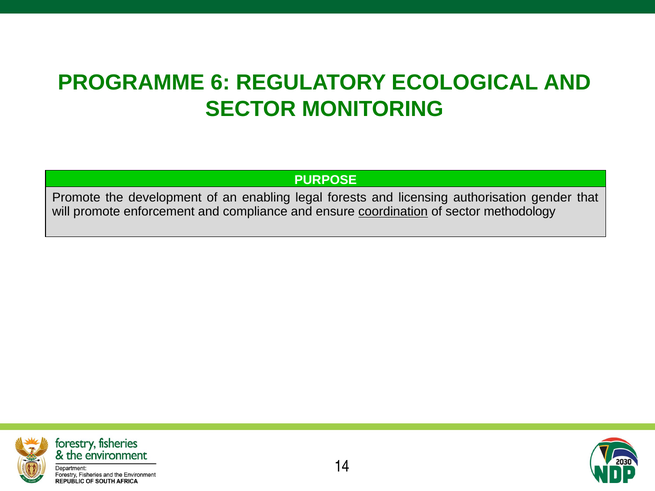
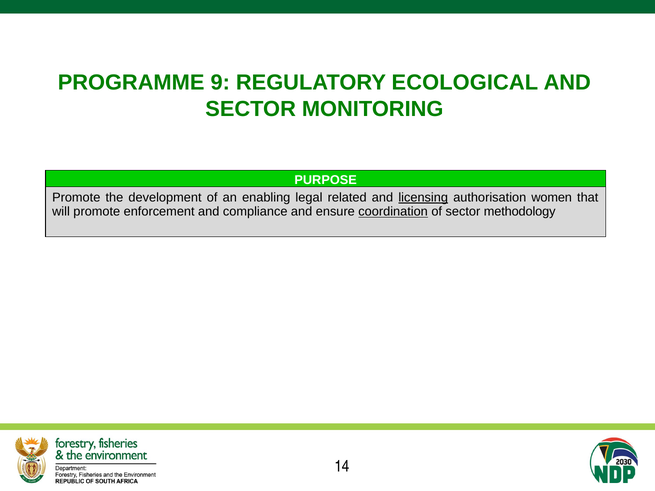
6: 6 -> 9 (220, 83)
forests: forests -> related (347, 198)
licensing underline: none -> present (423, 198)
gender: gender -> women (552, 198)
